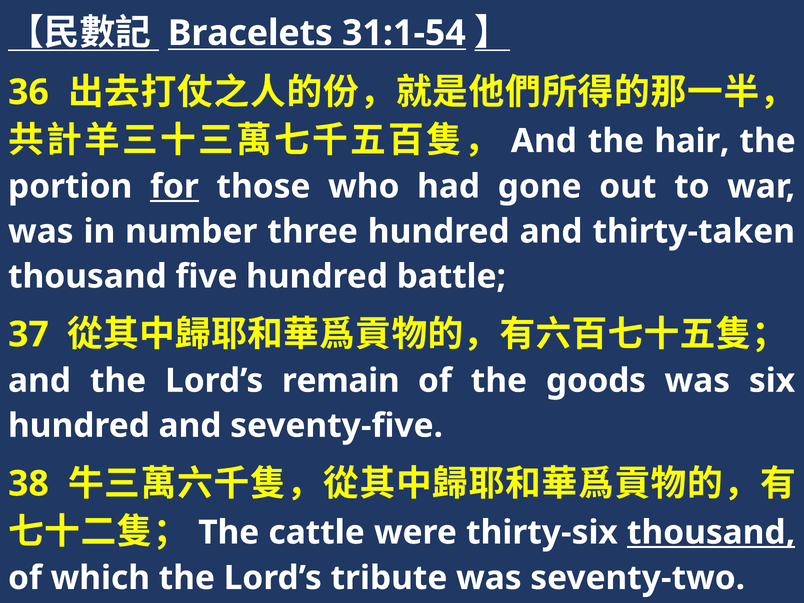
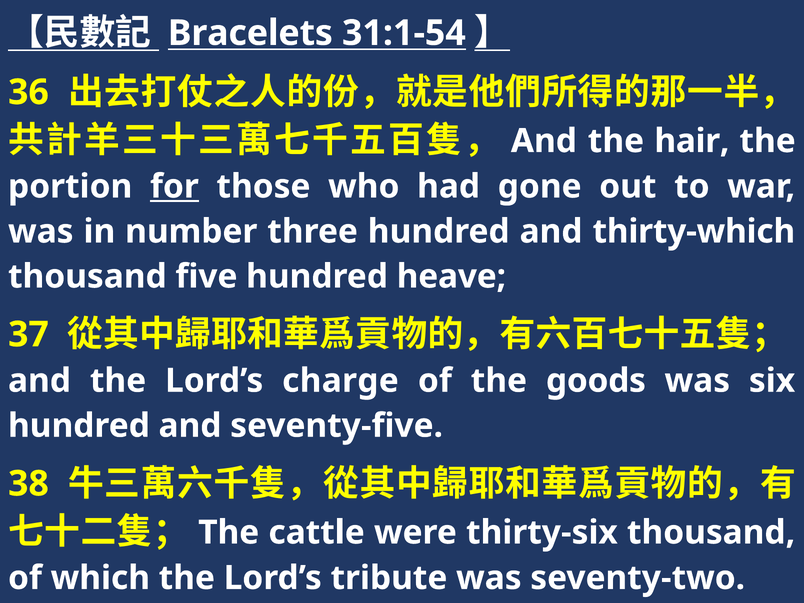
thirty-taken: thirty-taken -> thirty-which (694, 232)
battle: battle -> heave (451, 277)
remain: remain -> charge (340, 381)
thousand underline: present -> none (711, 533)
